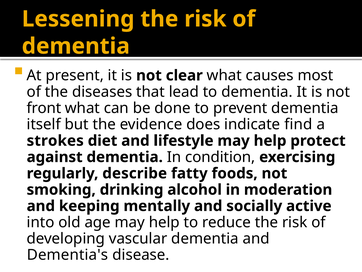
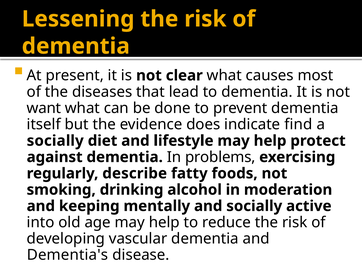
front: front -> want (44, 108)
strokes: strokes -> socially (55, 141)
condition: condition -> problems (220, 157)
